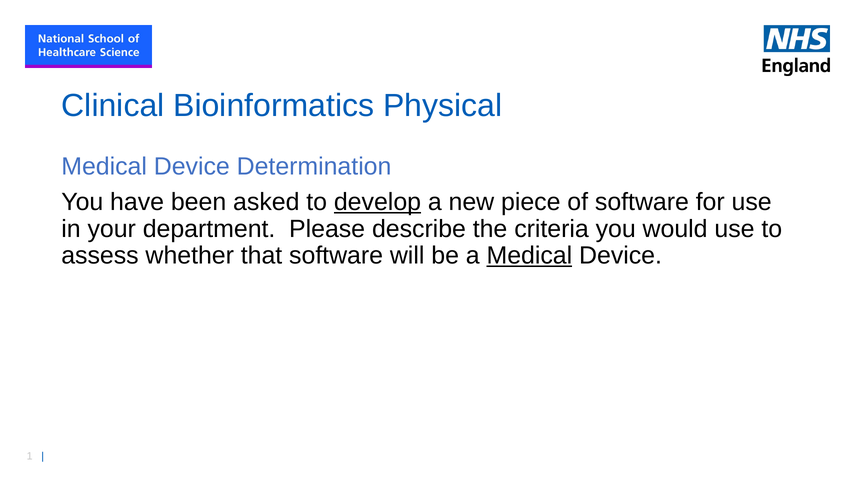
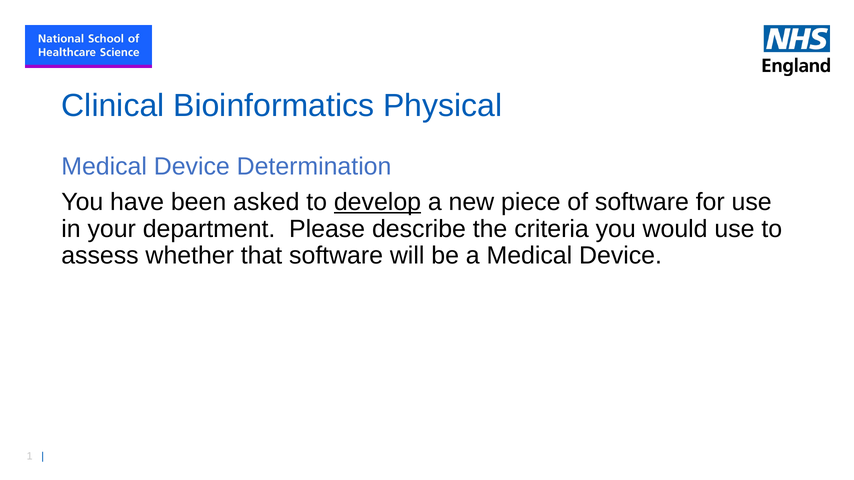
Medical underline: present -> none (529, 256)
